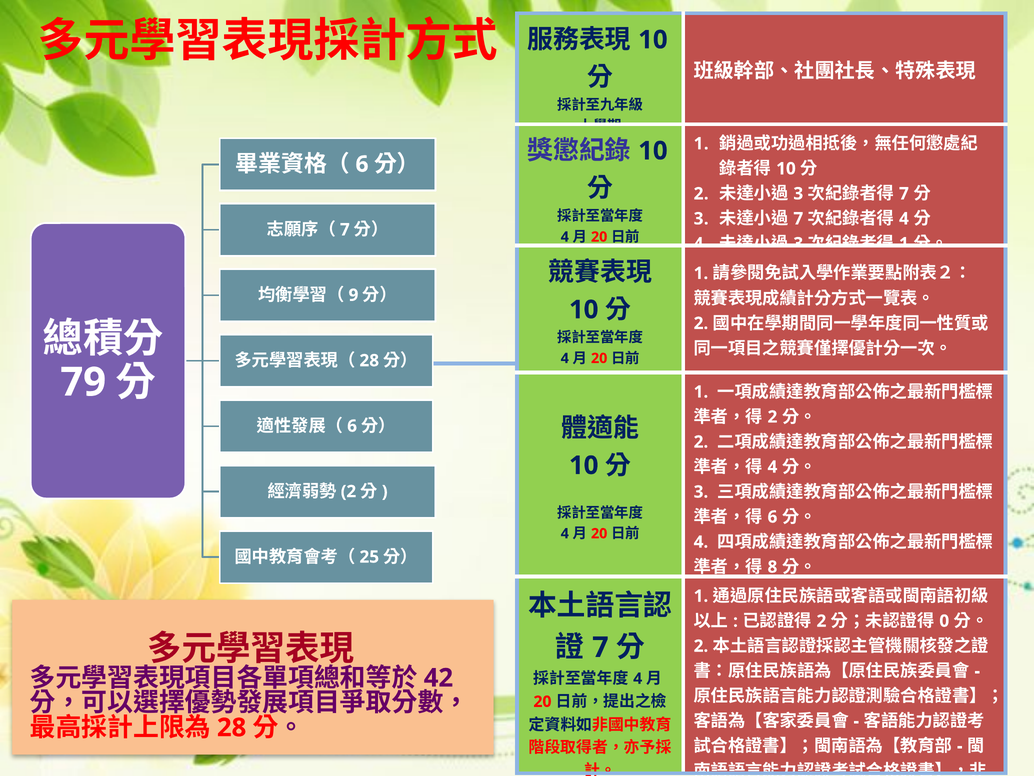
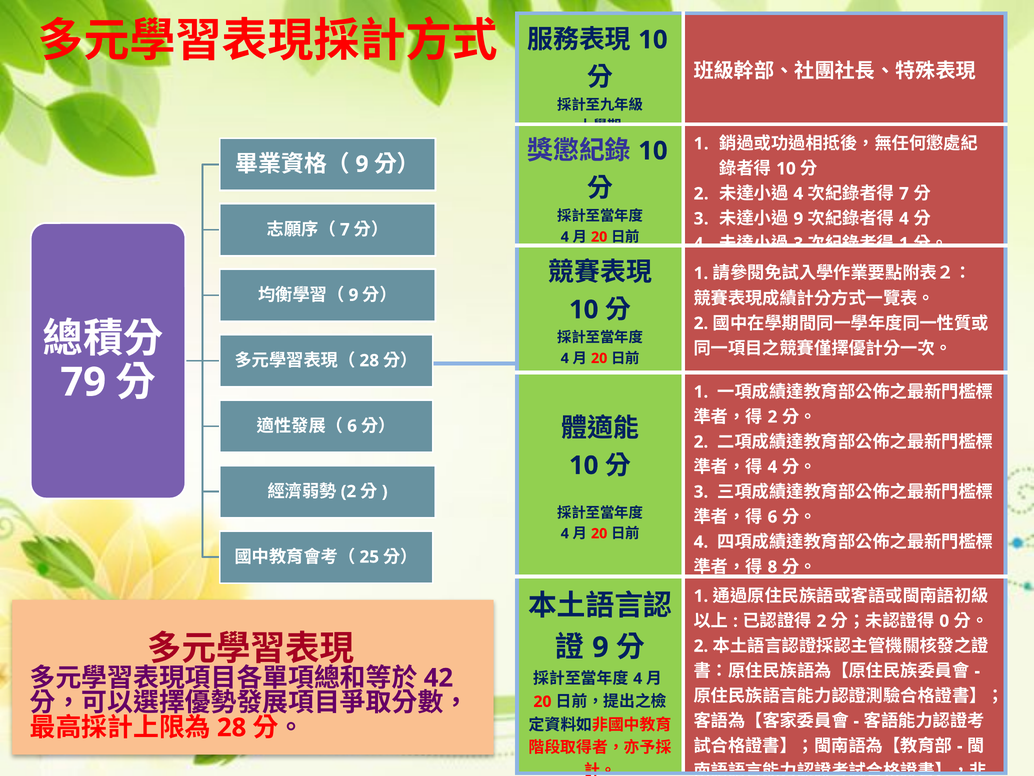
6: 6 -> 9 (362, 164)
3: 3 -> 4 (798, 194)
7: 7 -> 9 (798, 219)
7: 7 -> 9 (600, 647)
